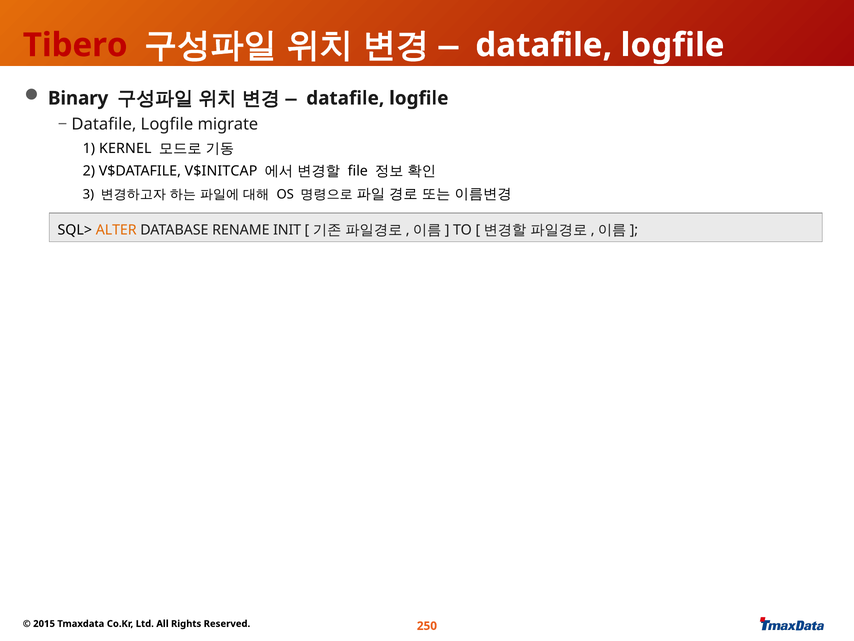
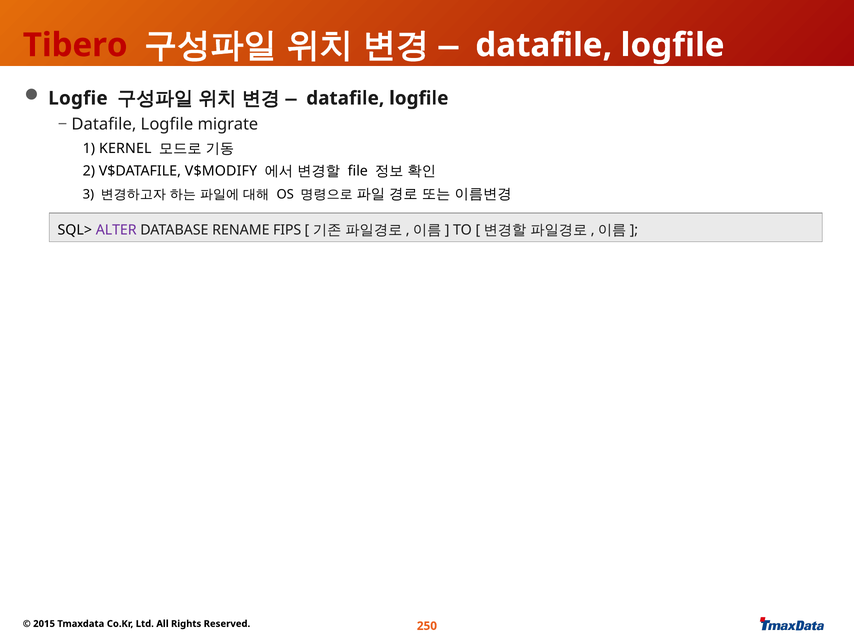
Binary: Binary -> Logfie (78, 98)
V$INITCAP: V$INITCAP -> V$MODIFY (221, 171)
ALTER colour: orange -> purple (116, 230)
INIT: INIT -> FIPS (287, 230)
